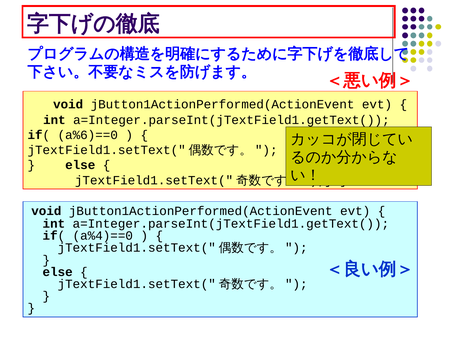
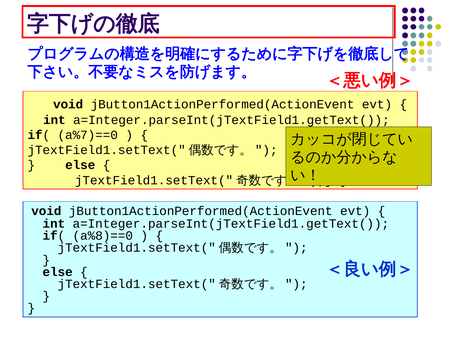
a%6)==0: a%6)==0 -> a%7)==0 (88, 135)
a%4)==0: a%4)==0 -> a%8)==0 (103, 235)
